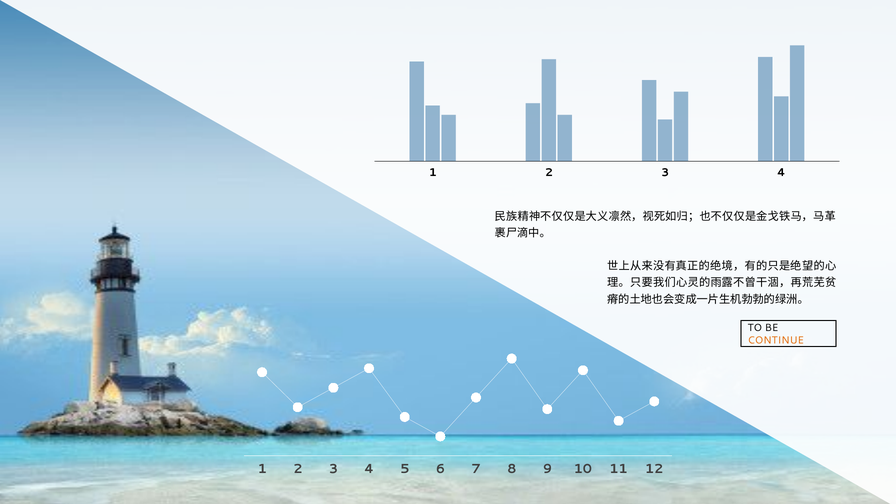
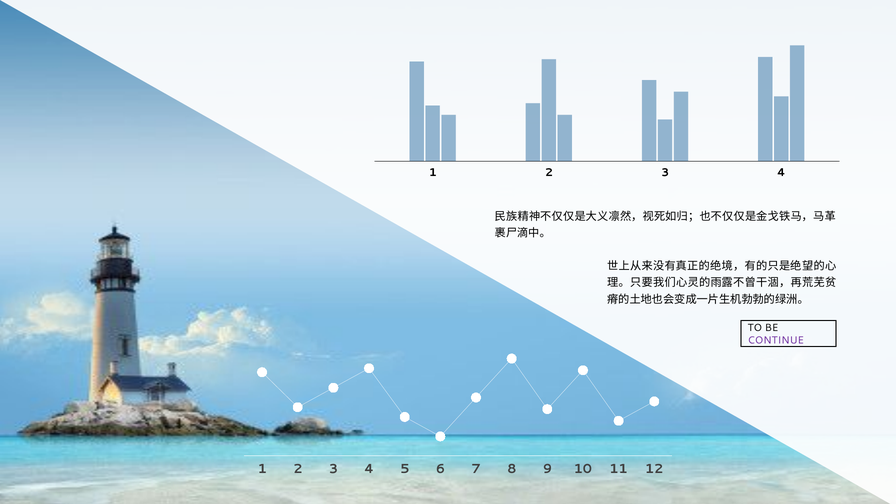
CONTINUE colour: orange -> purple (776, 340)
